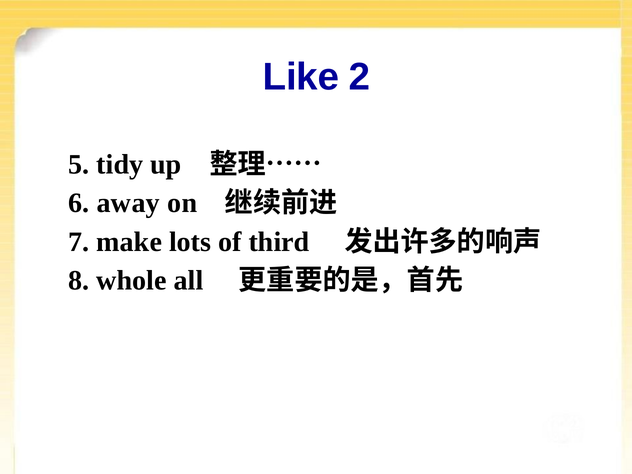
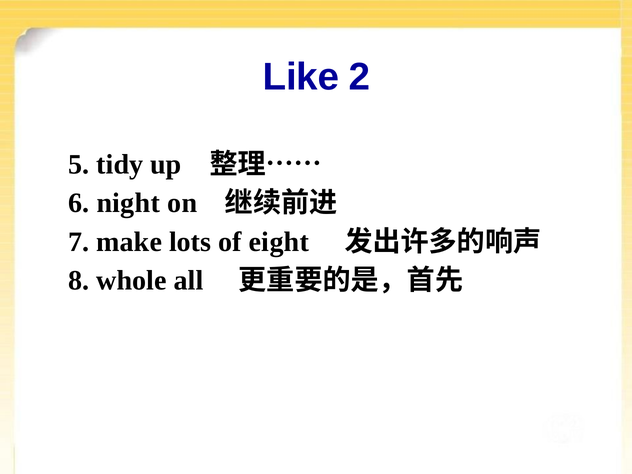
away: away -> night (128, 203)
third: third -> eight (279, 242)
